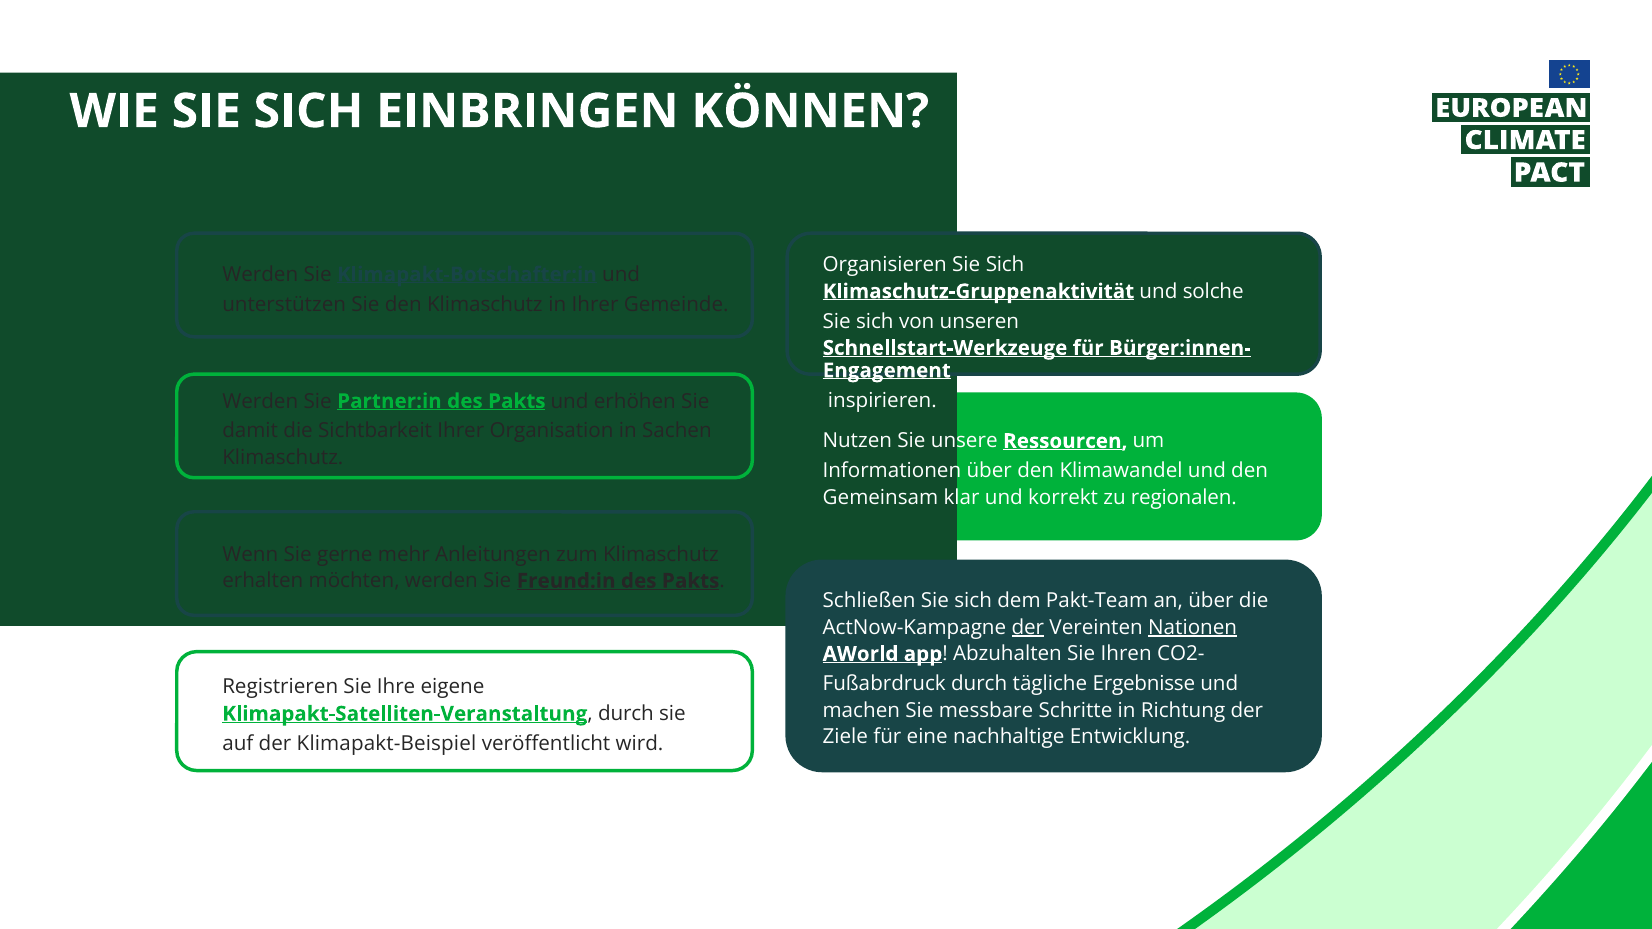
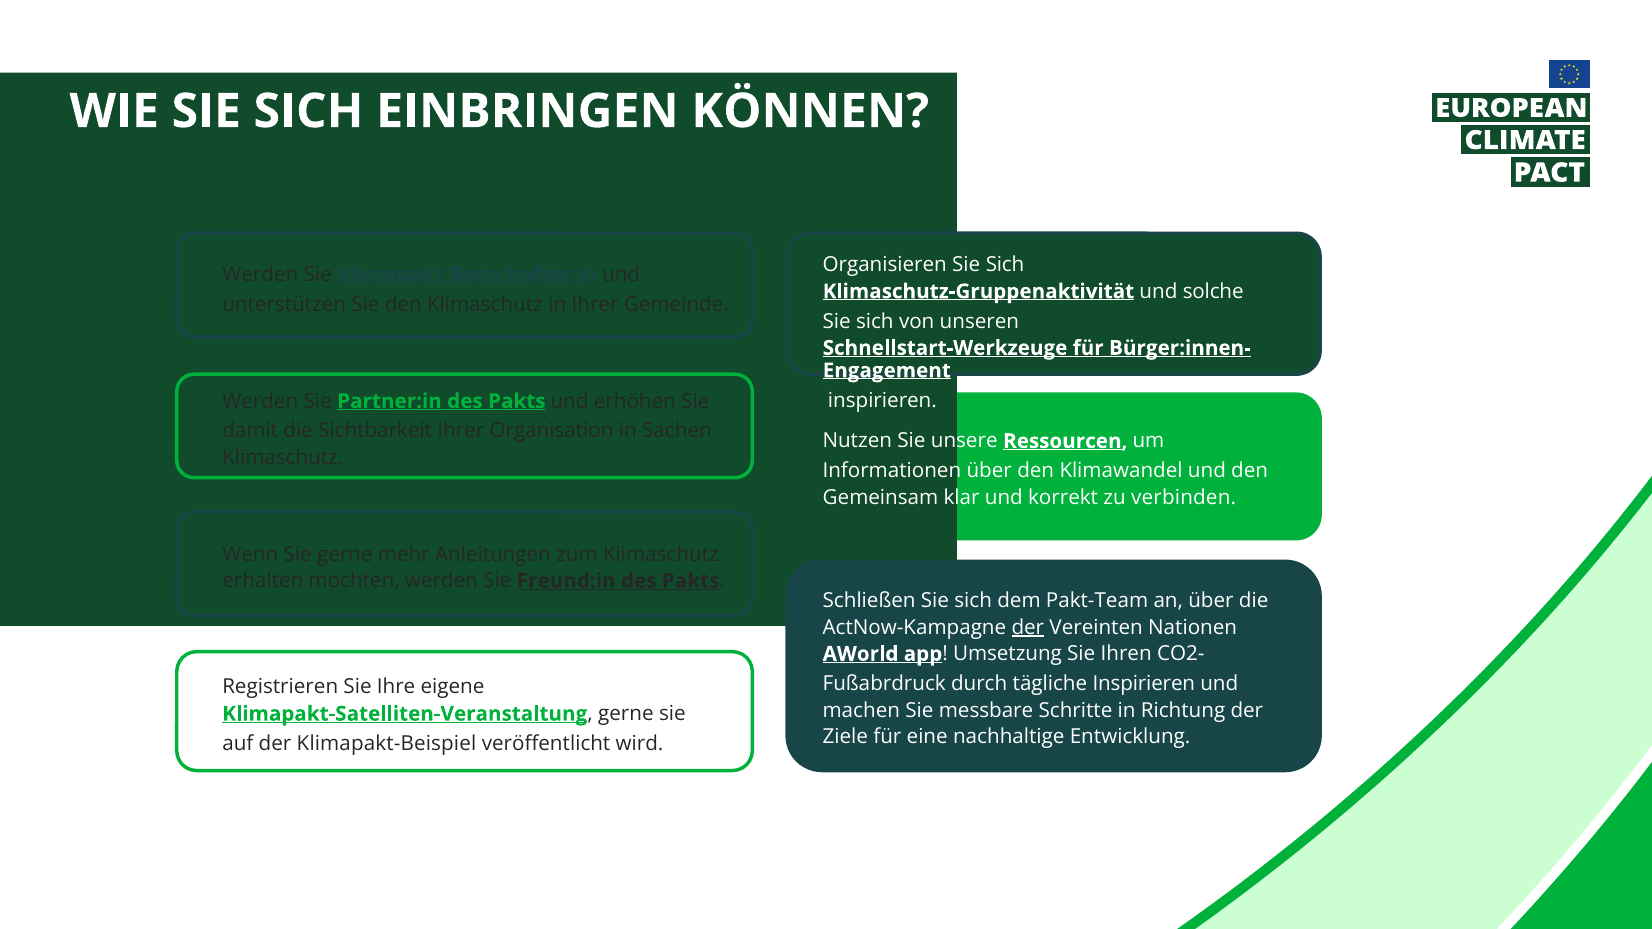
regionalen: regionalen -> verbinden (1184, 498)
Nationen underline: present -> none (1193, 627)
Abzuhalten: Abzuhalten -> Umsetzung (1007, 654)
tägliche Ergebnisse: Ergebnisse -> Inspirieren (1144, 684)
Klimapakt-Satelliten-Veranstaltung durch: durch -> gerne (626, 714)
